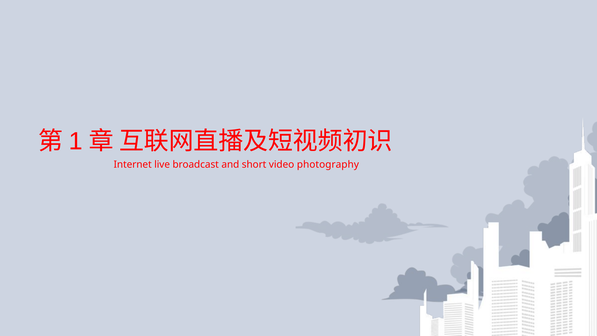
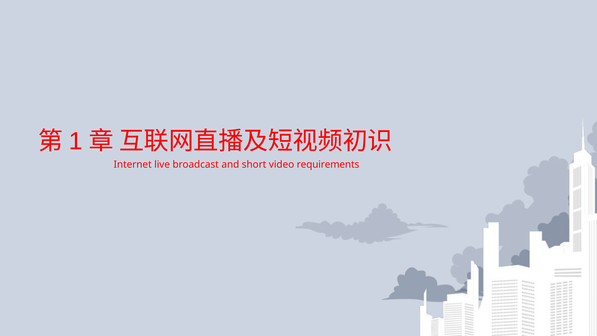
photography: photography -> requirements (328, 165)
